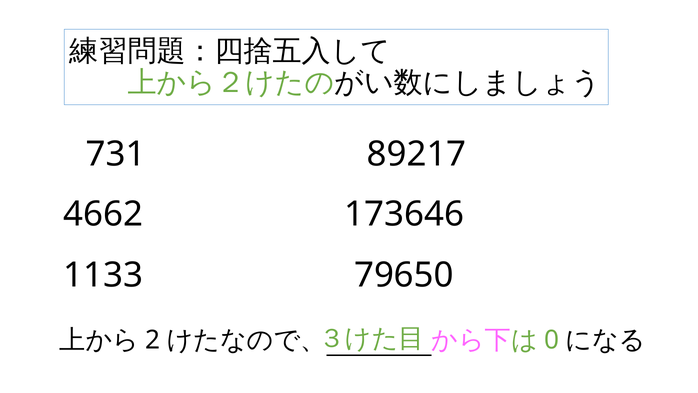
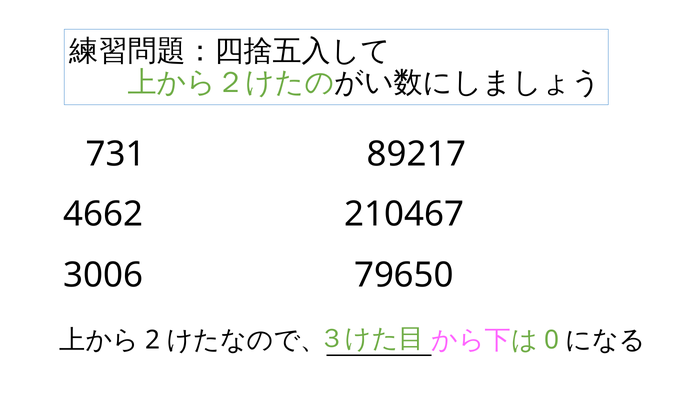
173646: 173646 -> 210467 (404, 214)
1133: 1133 -> 3006 (103, 275)
